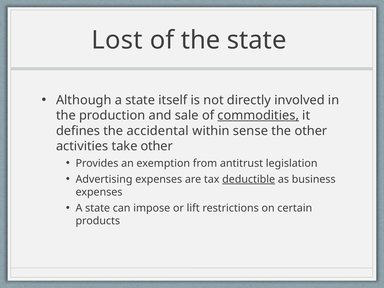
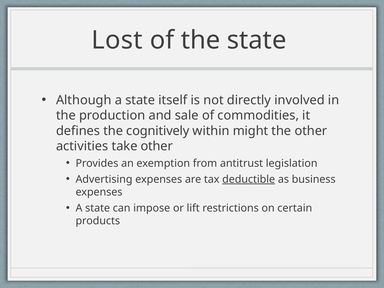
commodities underline: present -> none (258, 115)
accidental: accidental -> cognitively (158, 131)
sense: sense -> might (251, 131)
